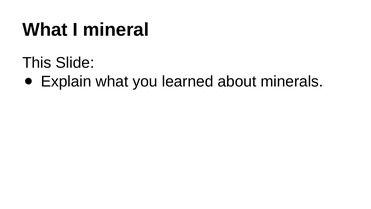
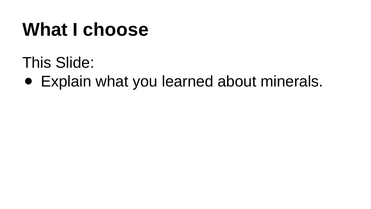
mineral: mineral -> choose (116, 30)
